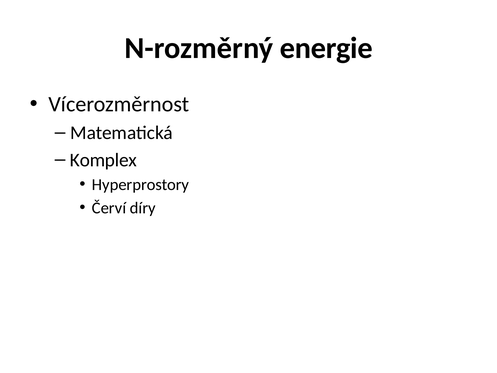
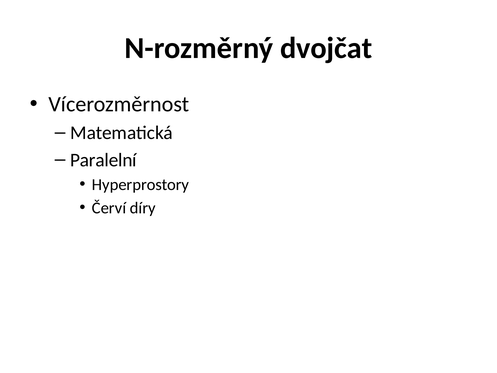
energie: energie -> dvojčat (326, 48)
Komplex: Komplex -> Paralelní (103, 160)
